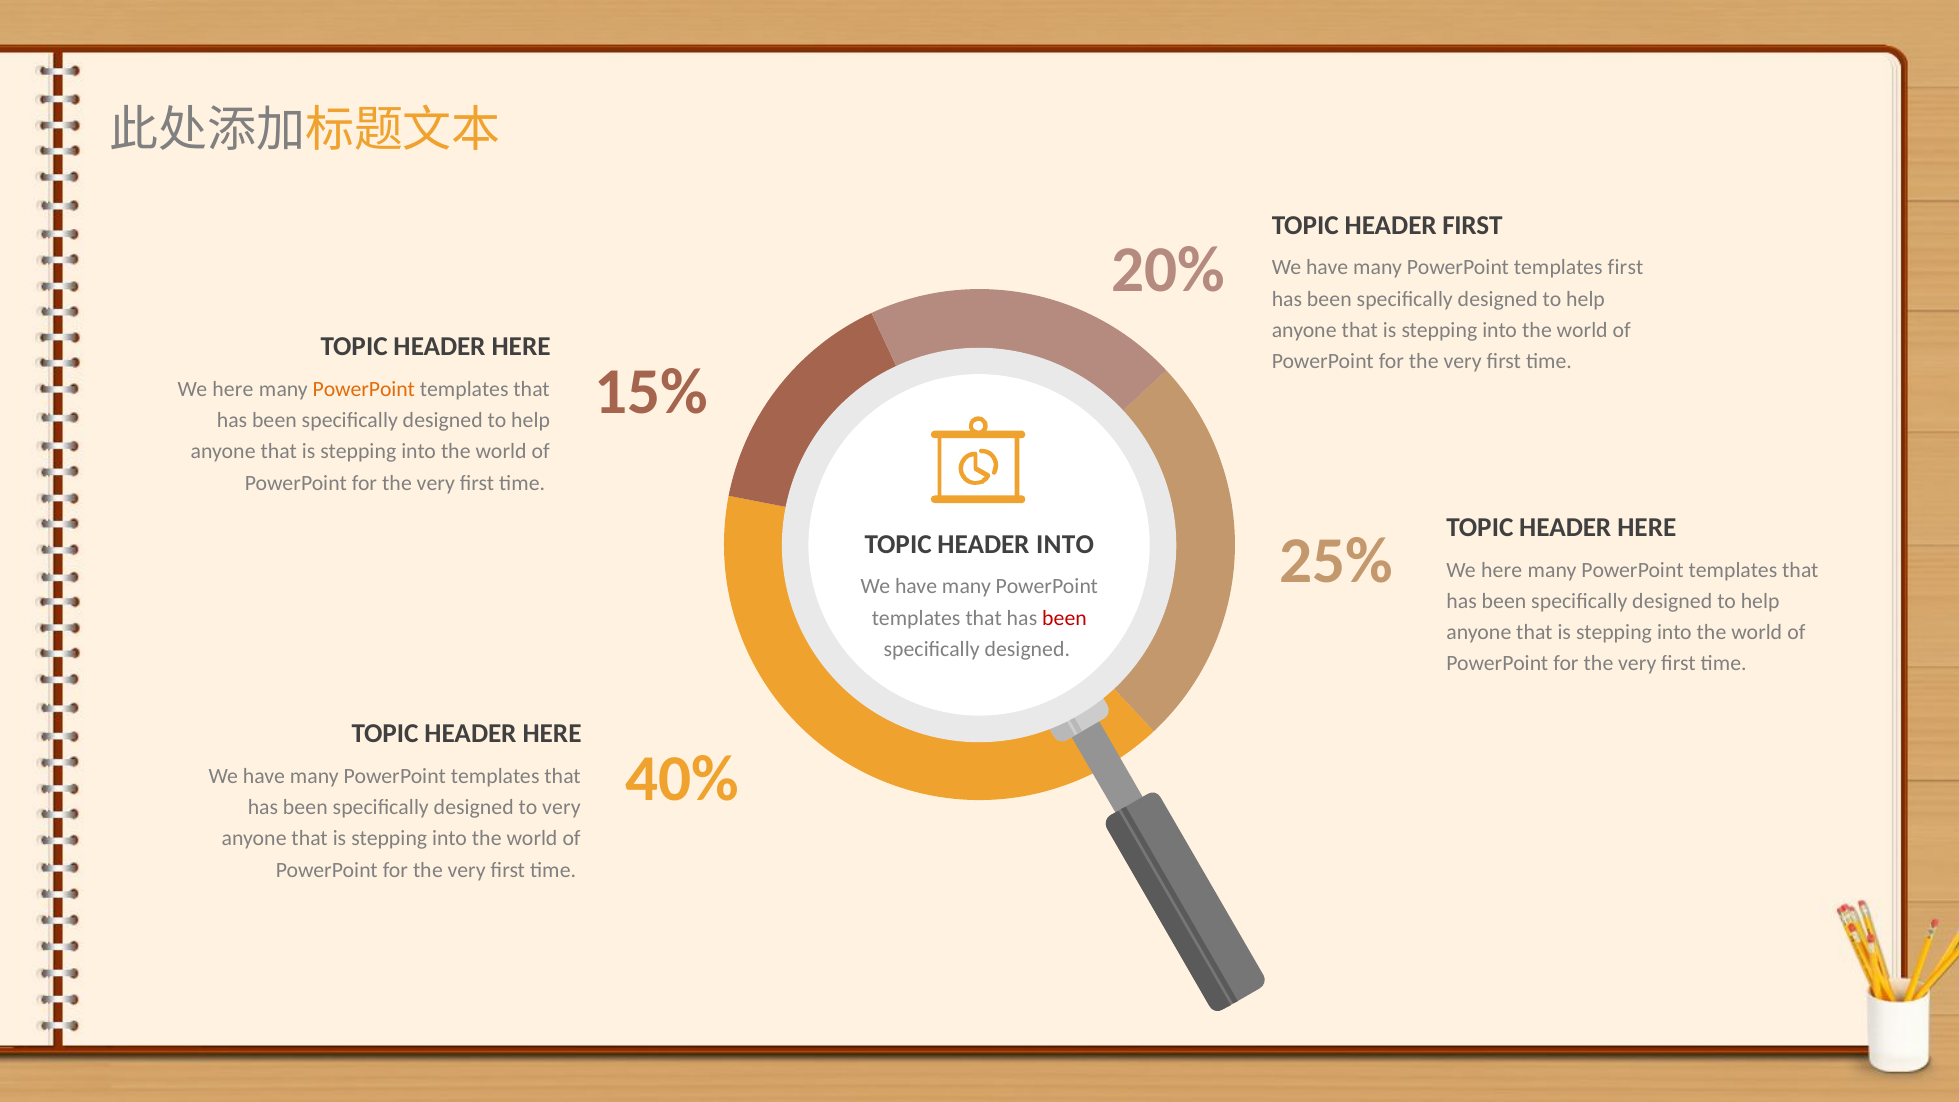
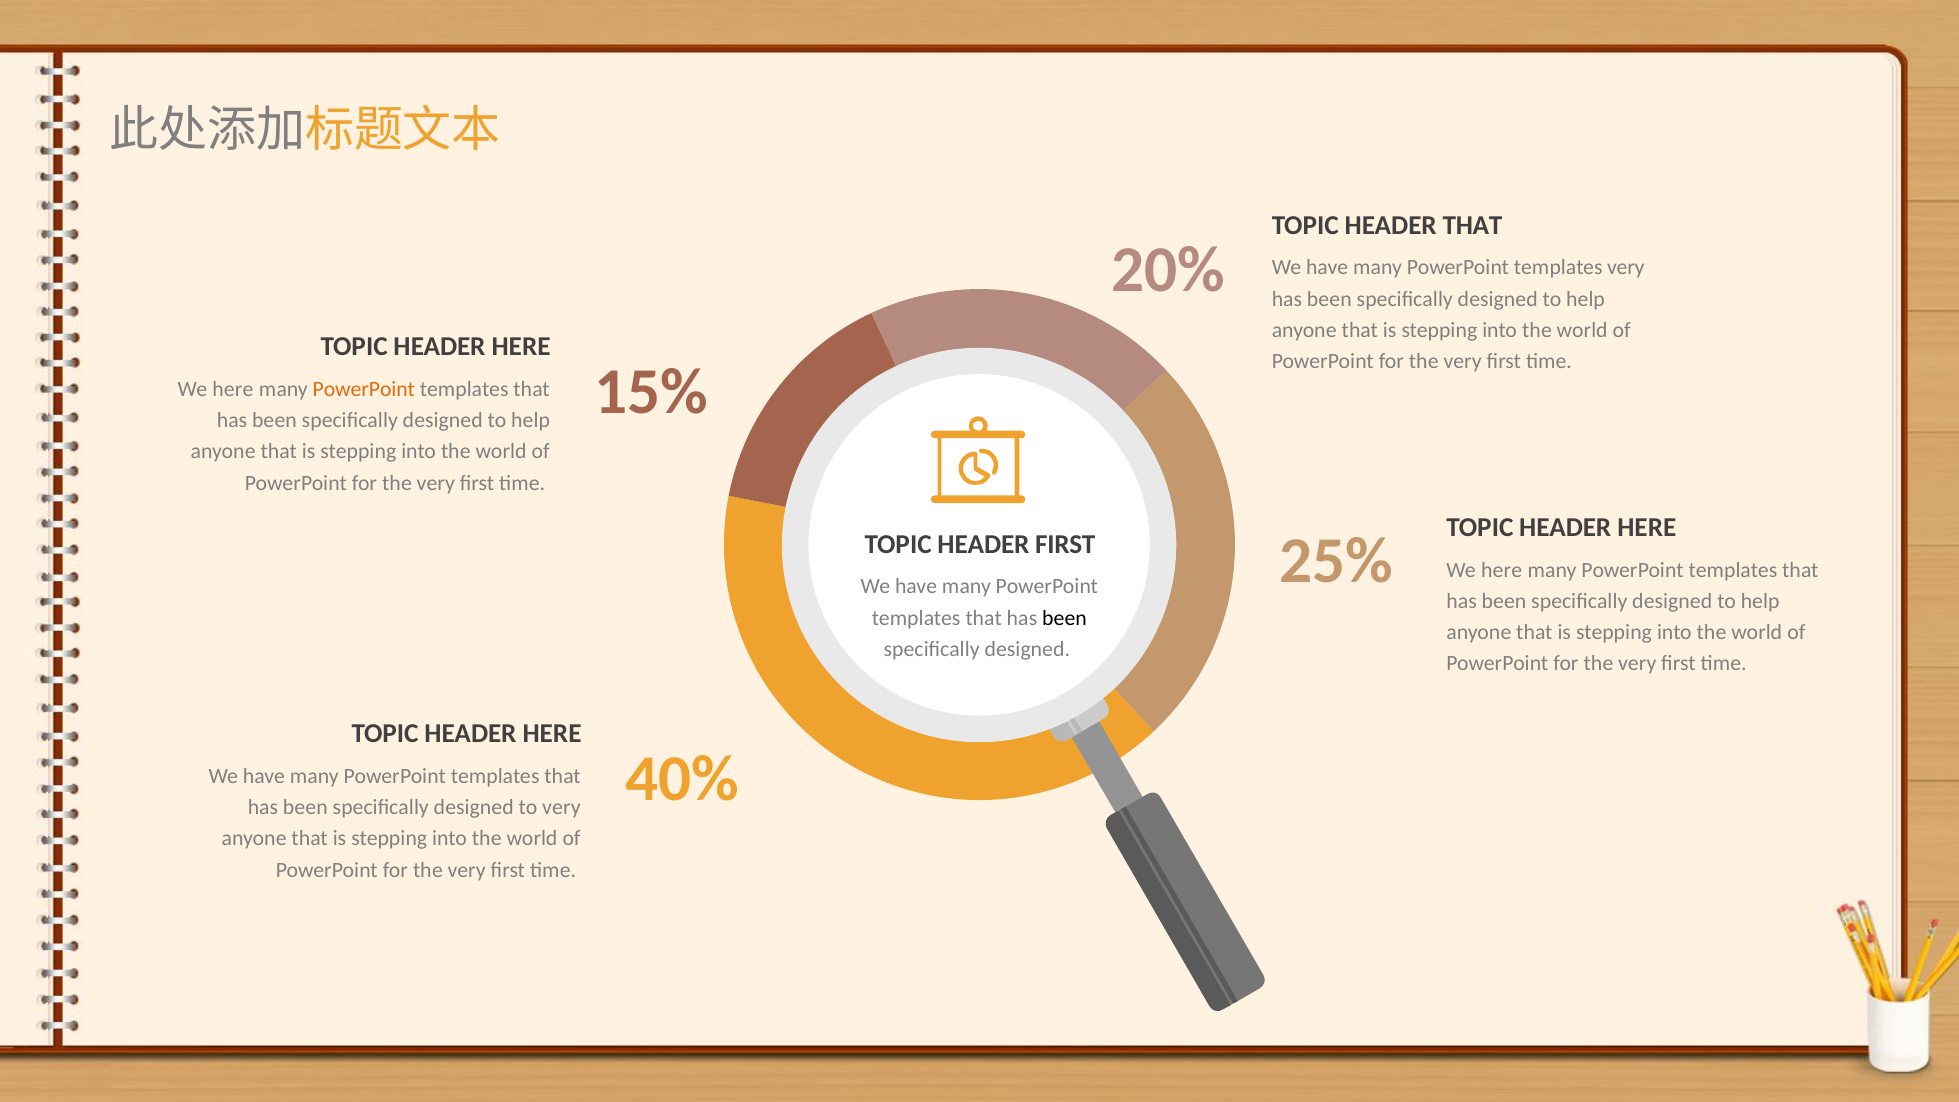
HEADER FIRST: FIRST -> THAT (1472, 225)
templates first: first -> very (1626, 268)
HEADER INTO: INTO -> FIRST (1065, 544)
been colour: red -> black (1064, 618)
